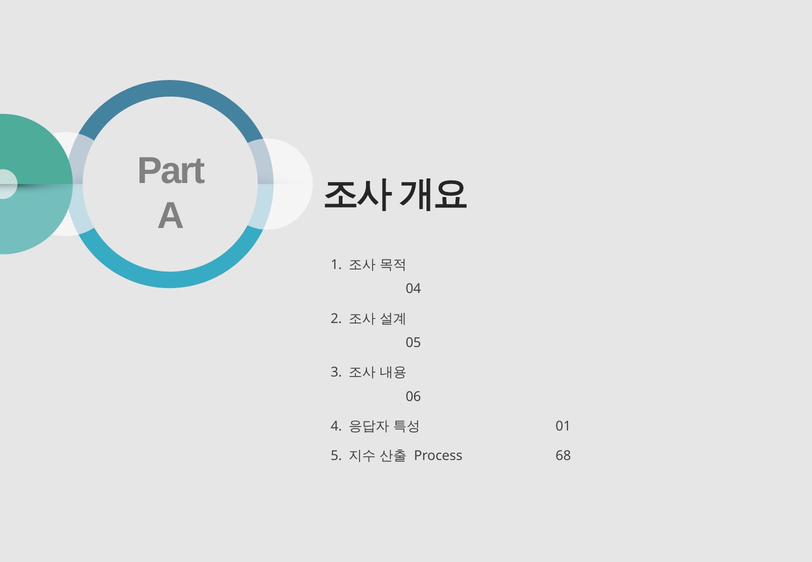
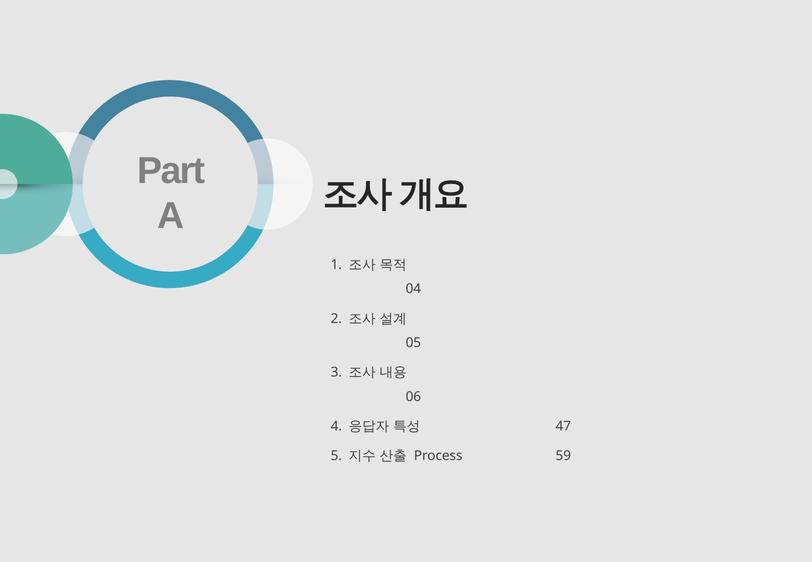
01: 01 -> 47 (563, 427)
68: 68 -> 59 (563, 456)
